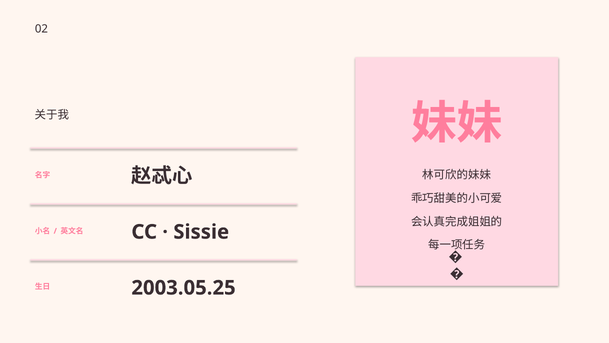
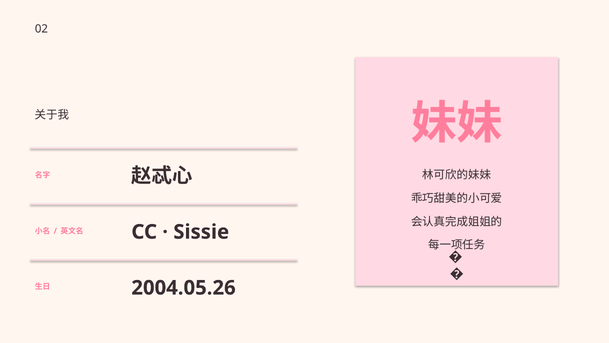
2003.05.25: 2003.05.25 -> 2004.05.26 (184, 287)
